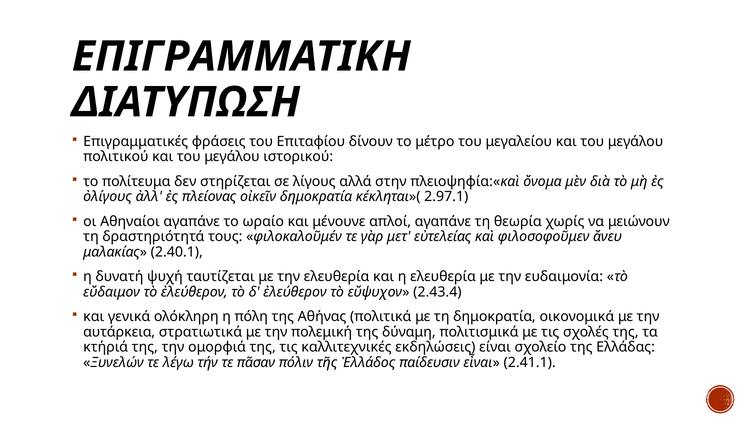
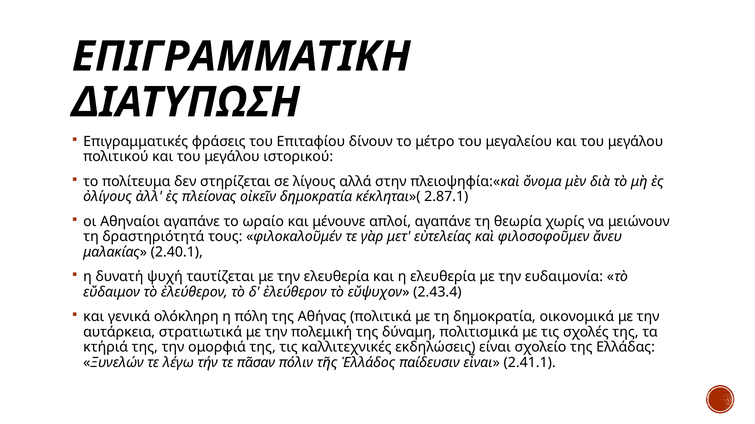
2.97.1: 2.97.1 -> 2.87.1 (446, 197)
